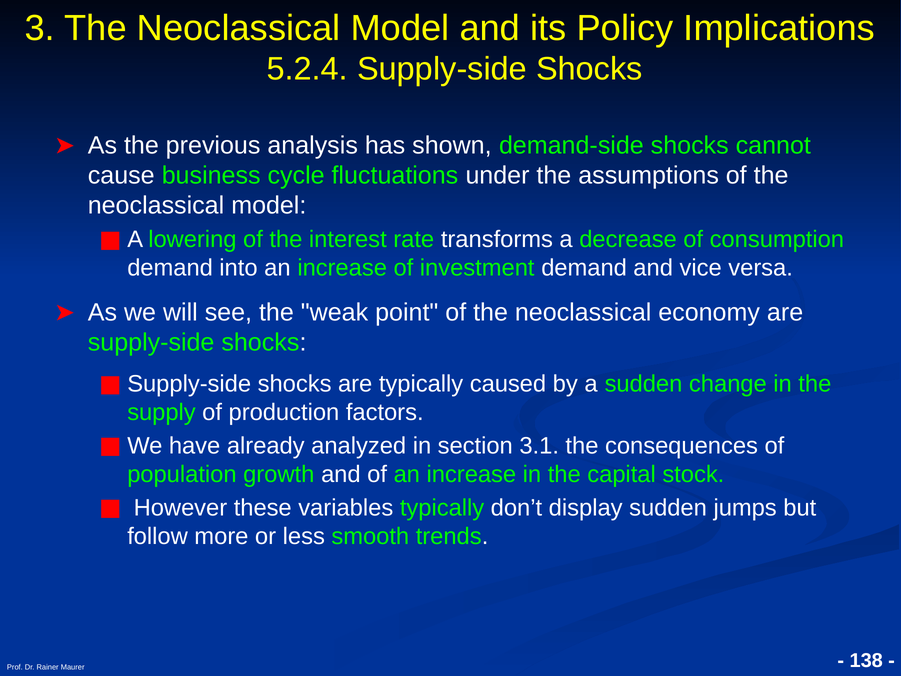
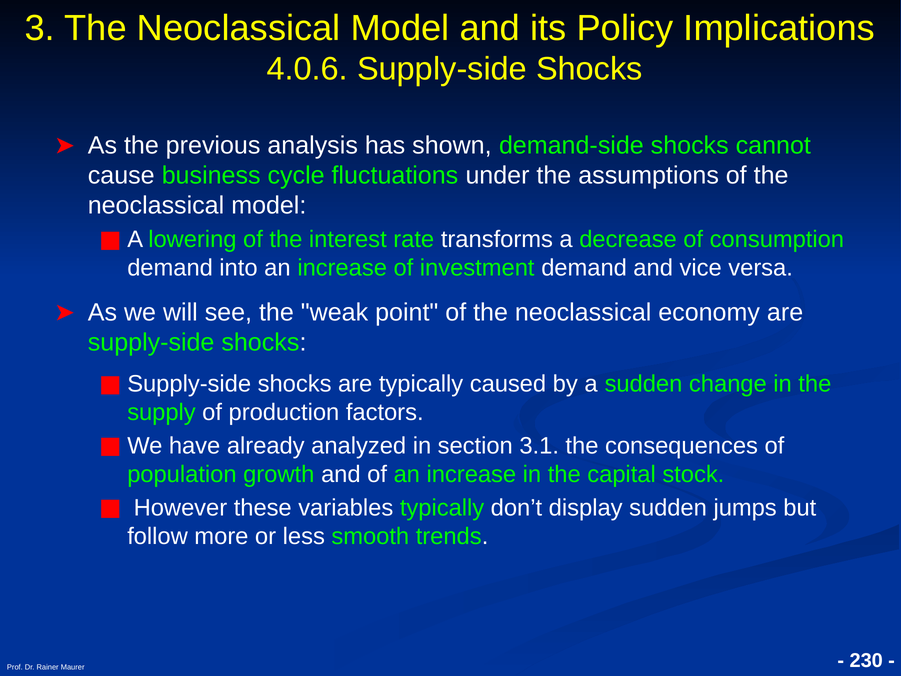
5.2.4: 5.2.4 -> 4.0.6 (307, 69)
138: 138 -> 230 (866, 660)
